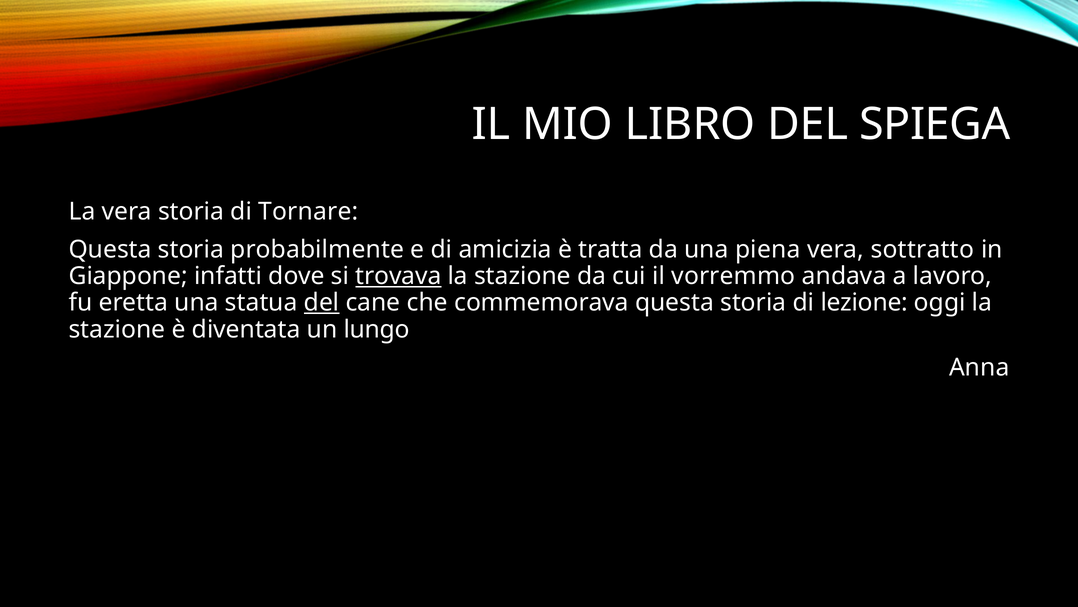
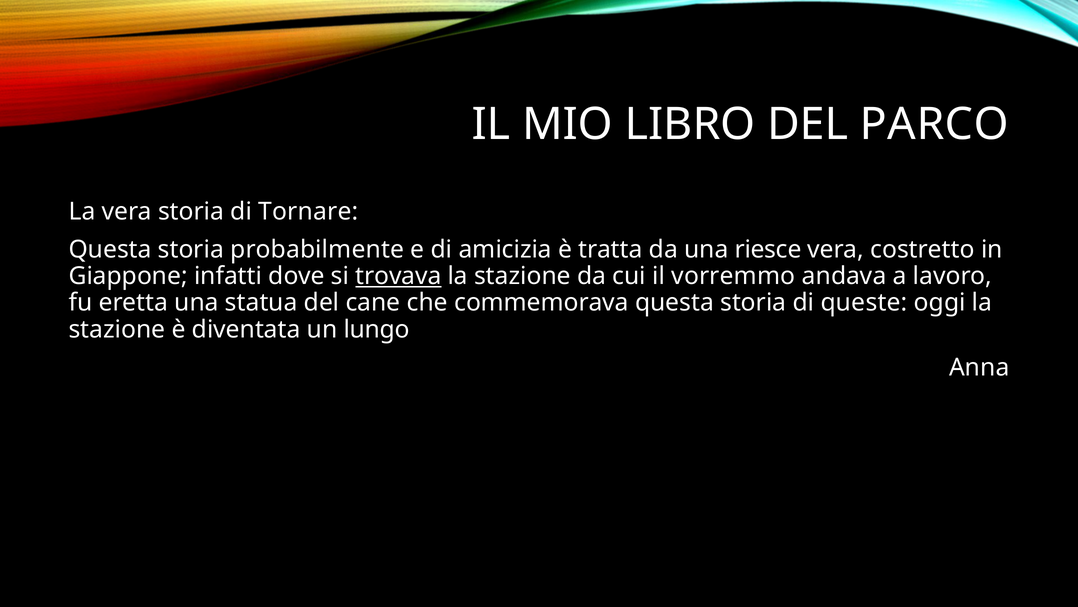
SPIEGA: SPIEGA -> PARCO (934, 124)
piena: piena -> riesce (768, 249)
sottratto: sottratto -> costretto (922, 249)
del underline: present -> none (322, 303)
lezione: lezione -> queste (864, 303)
